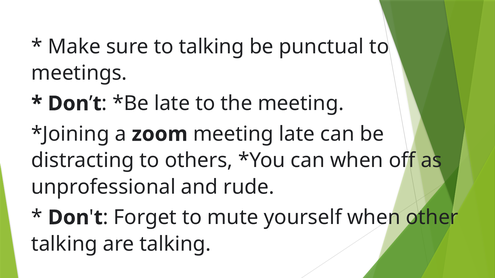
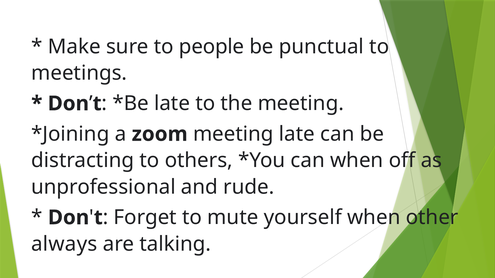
to talking: talking -> people (212, 47)
talking: talking -> always (64, 244)
